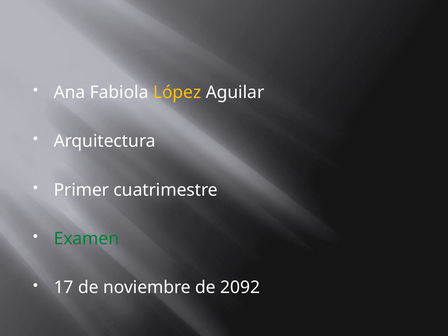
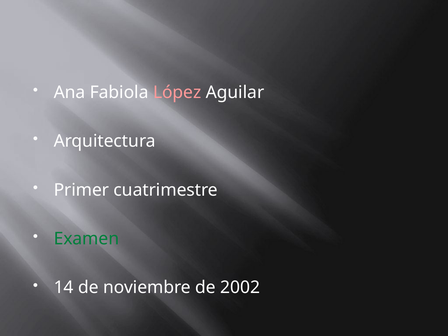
López colour: yellow -> pink (177, 92)
17: 17 -> 14 (64, 288)
2092: 2092 -> 2002 (240, 288)
